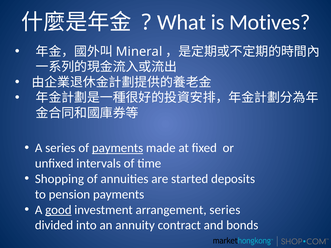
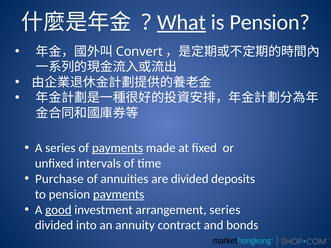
What underline: none -> present (181, 22)
is Motives: Motives -> Pension (270, 22)
Mineral: Mineral -> Convert (139, 52)
Shopping: Shopping -> Purchase (59, 179)
are started: started -> divided (190, 179)
payments underline: none -> present (119, 195)
